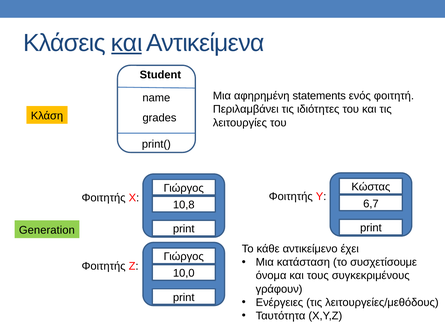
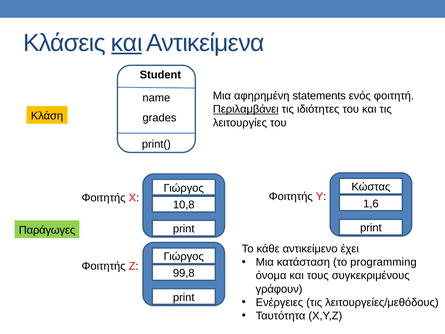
Περιλαμβάνει underline: none -> present (246, 109)
6,7: 6,7 -> 1,6 (371, 204)
Generation: Generation -> Παράγωγες (47, 230)
συσχετίσουμε: συσχετίσουμε -> programming (383, 262)
10,0: 10,0 -> 99,8 (184, 273)
